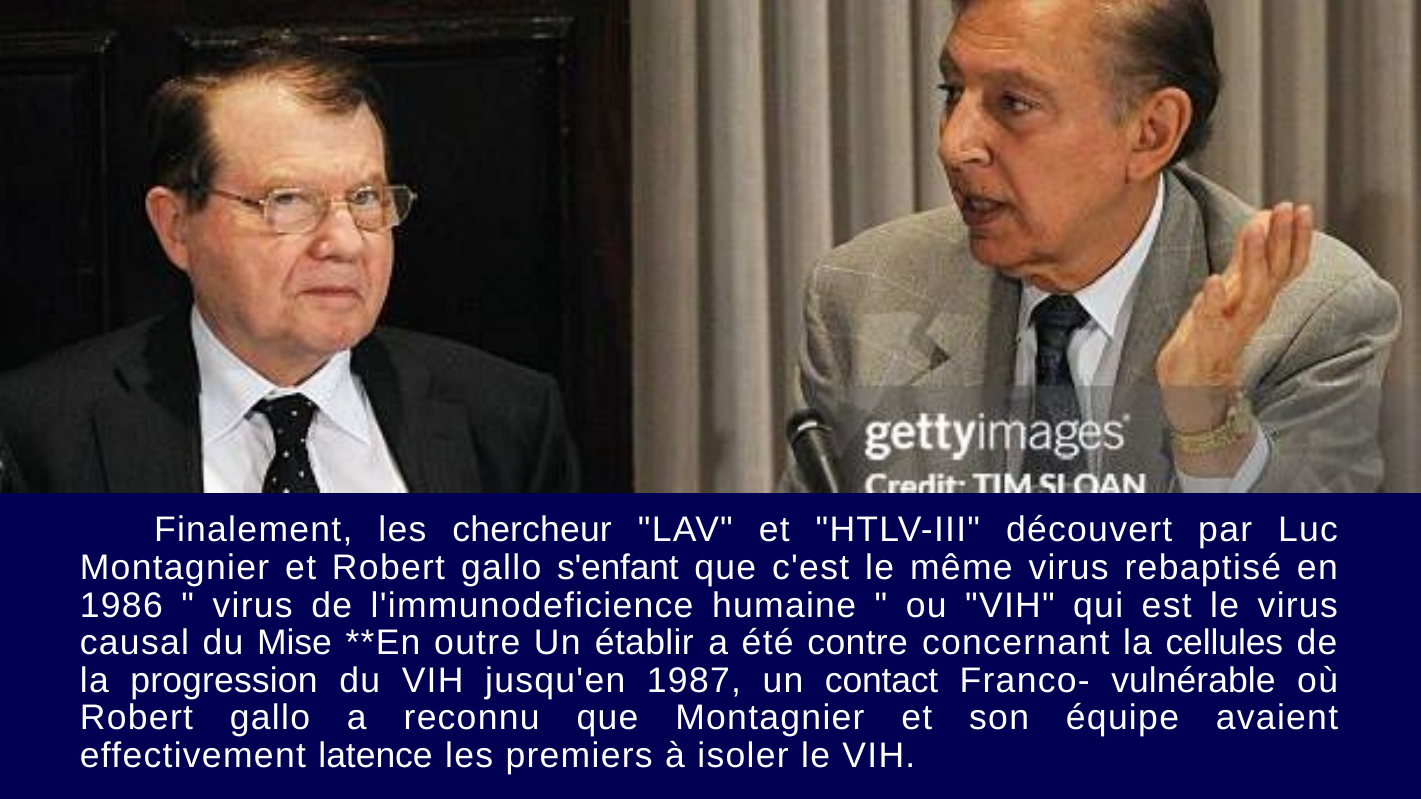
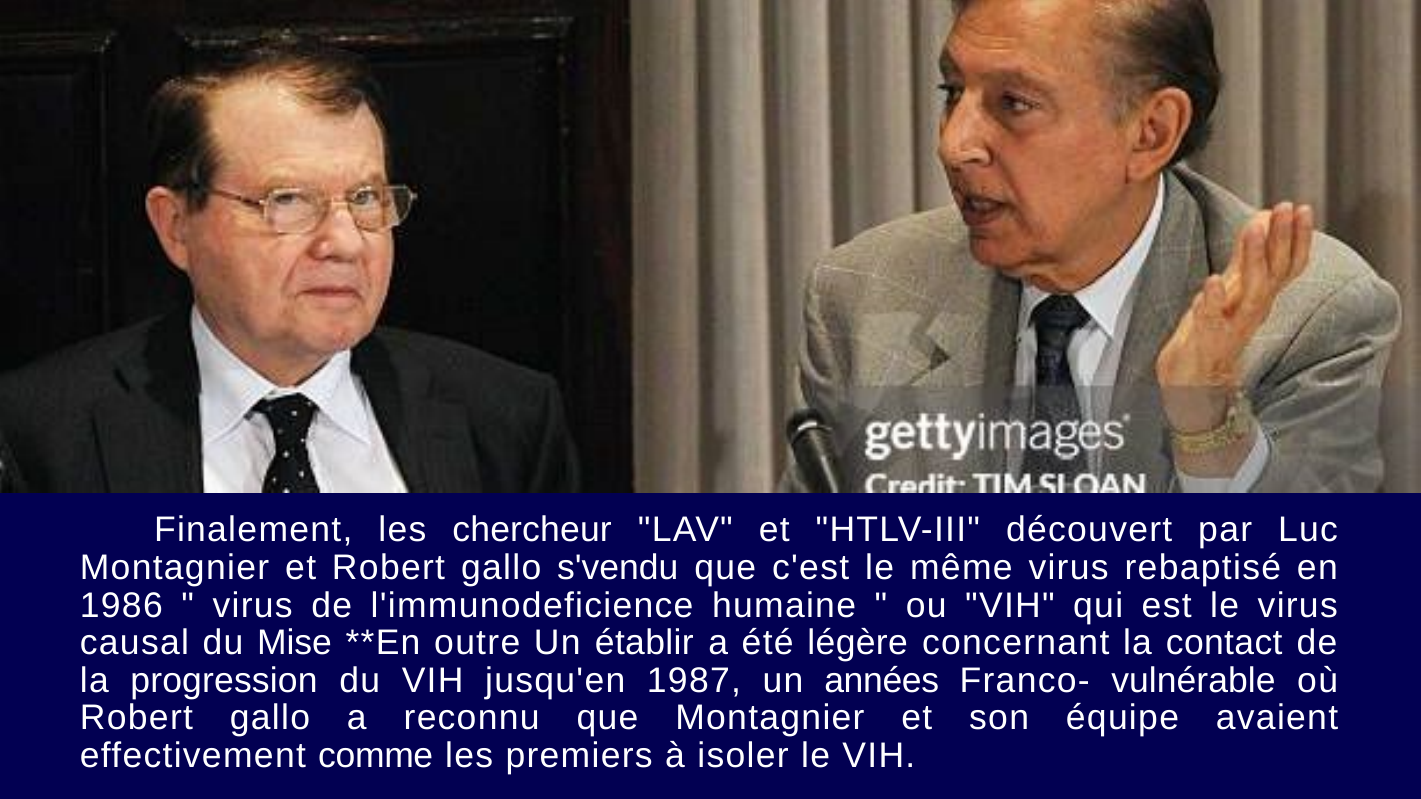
s'enfant: s'enfant -> s'vendu (618, 568)
contre: contre -> légère (858, 643)
cellules: cellules -> contact (1224, 643)
contact: contact -> années (882, 681)
latence: latence -> comme (376, 756)
